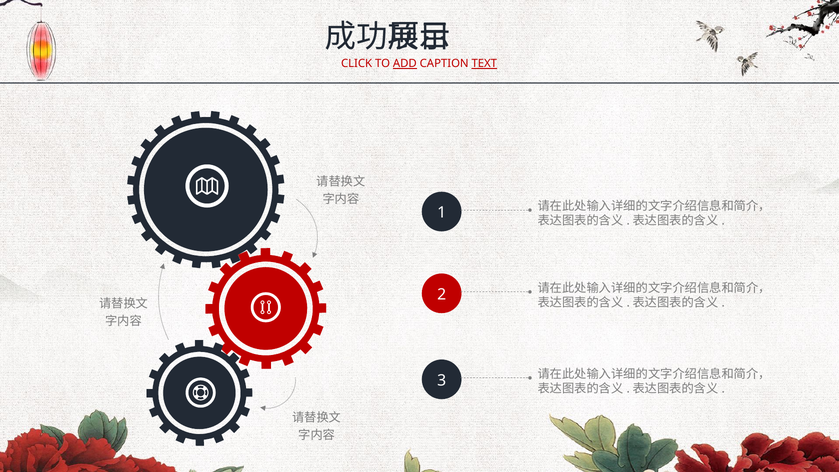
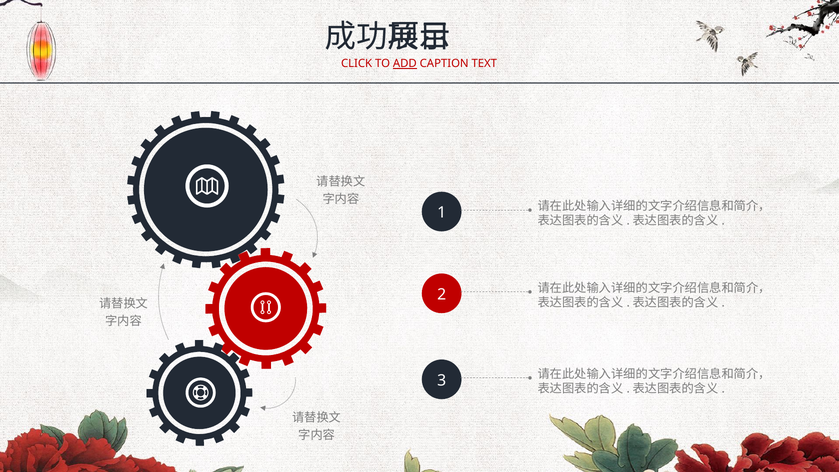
TEXT underline: present -> none (484, 64)
